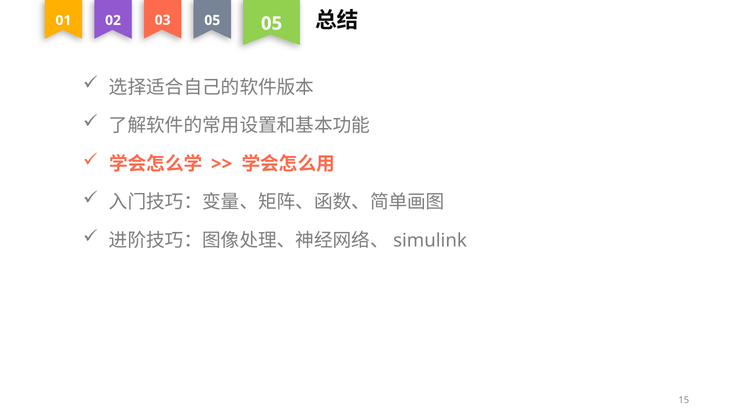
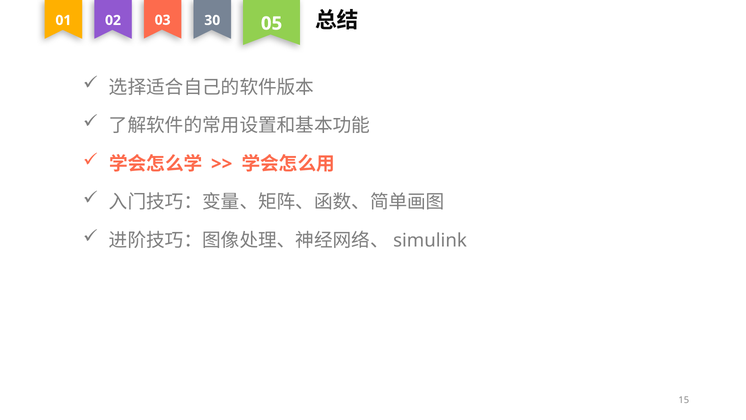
03 05: 05 -> 30 (212, 20)
